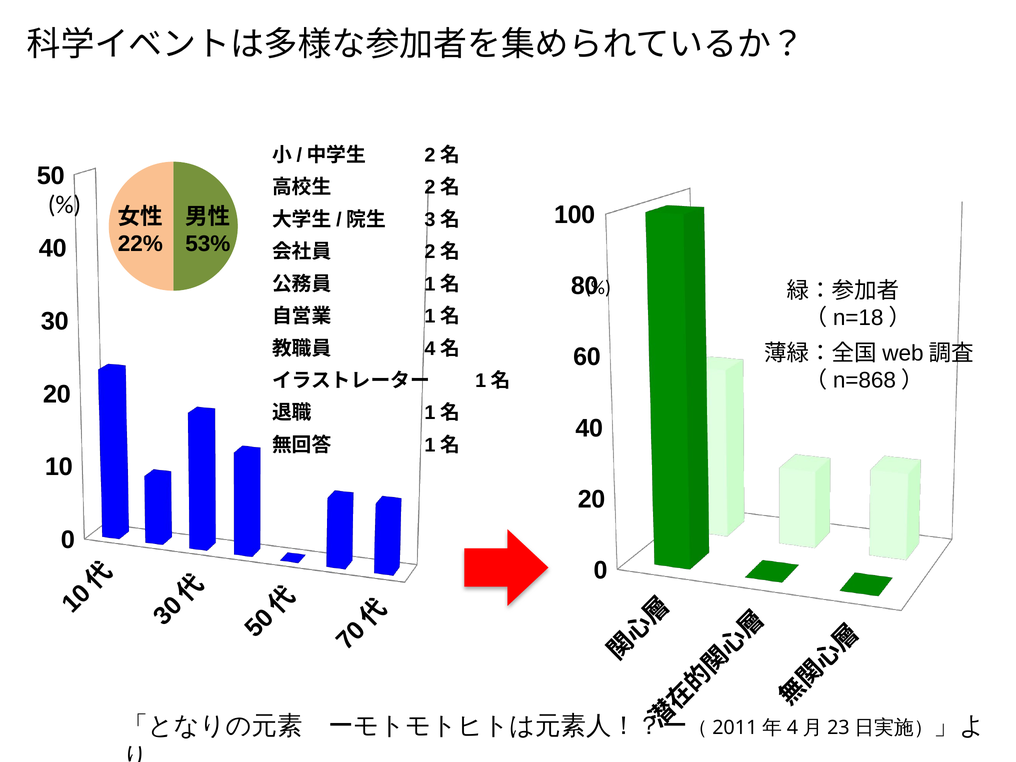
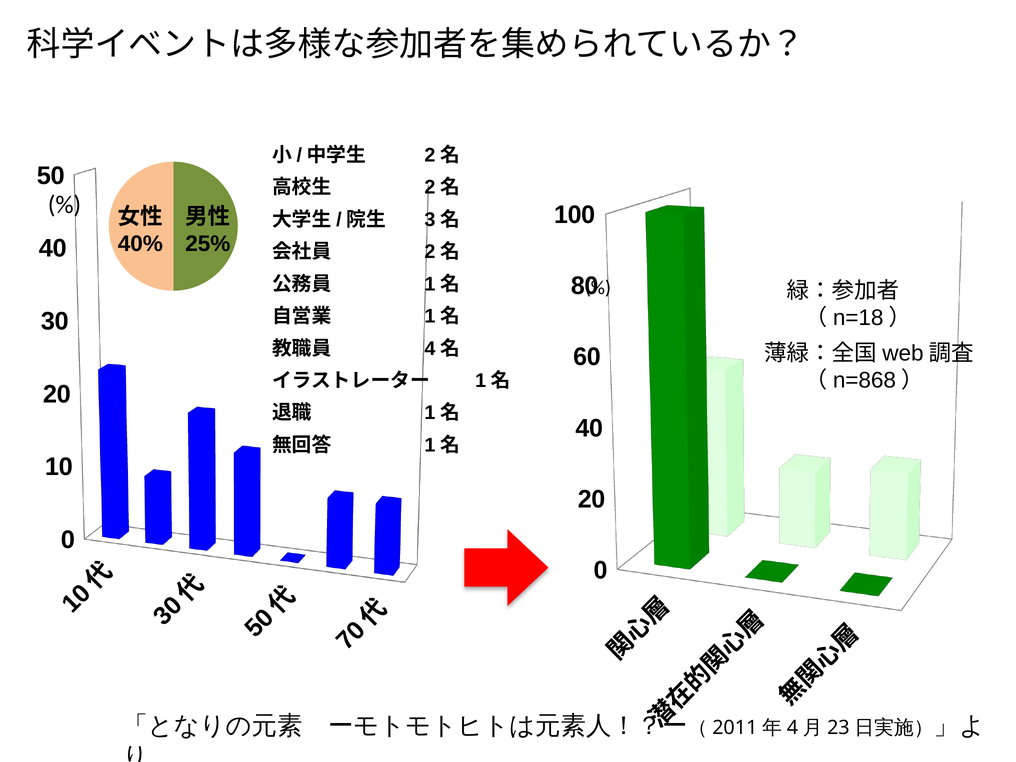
22%: 22% -> 40% (140, 244)
53%: 53% -> 25% (208, 244)
